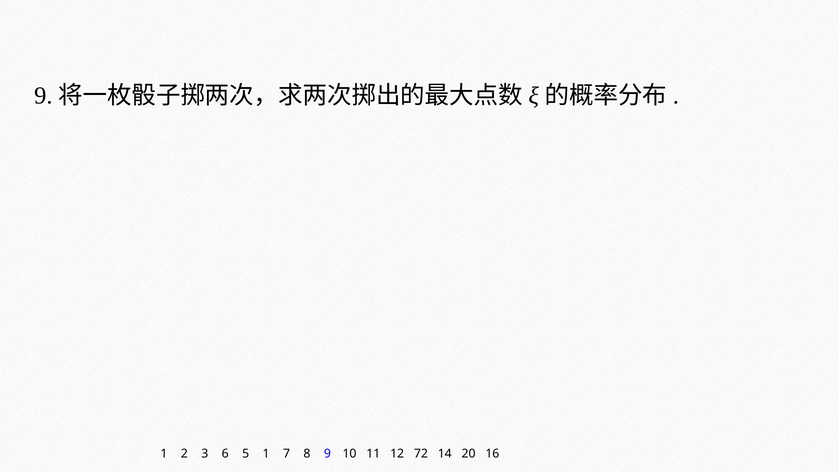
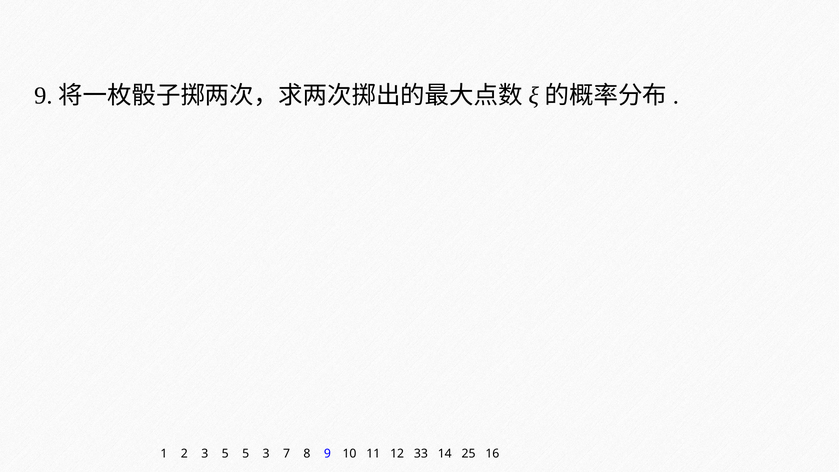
3 6: 6 -> 5 (225, 454)
5 1: 1 -> 3 (266, 454)
72: 72 -> 33 (421, 454)
20: 20 -> 25 (469, 454)
